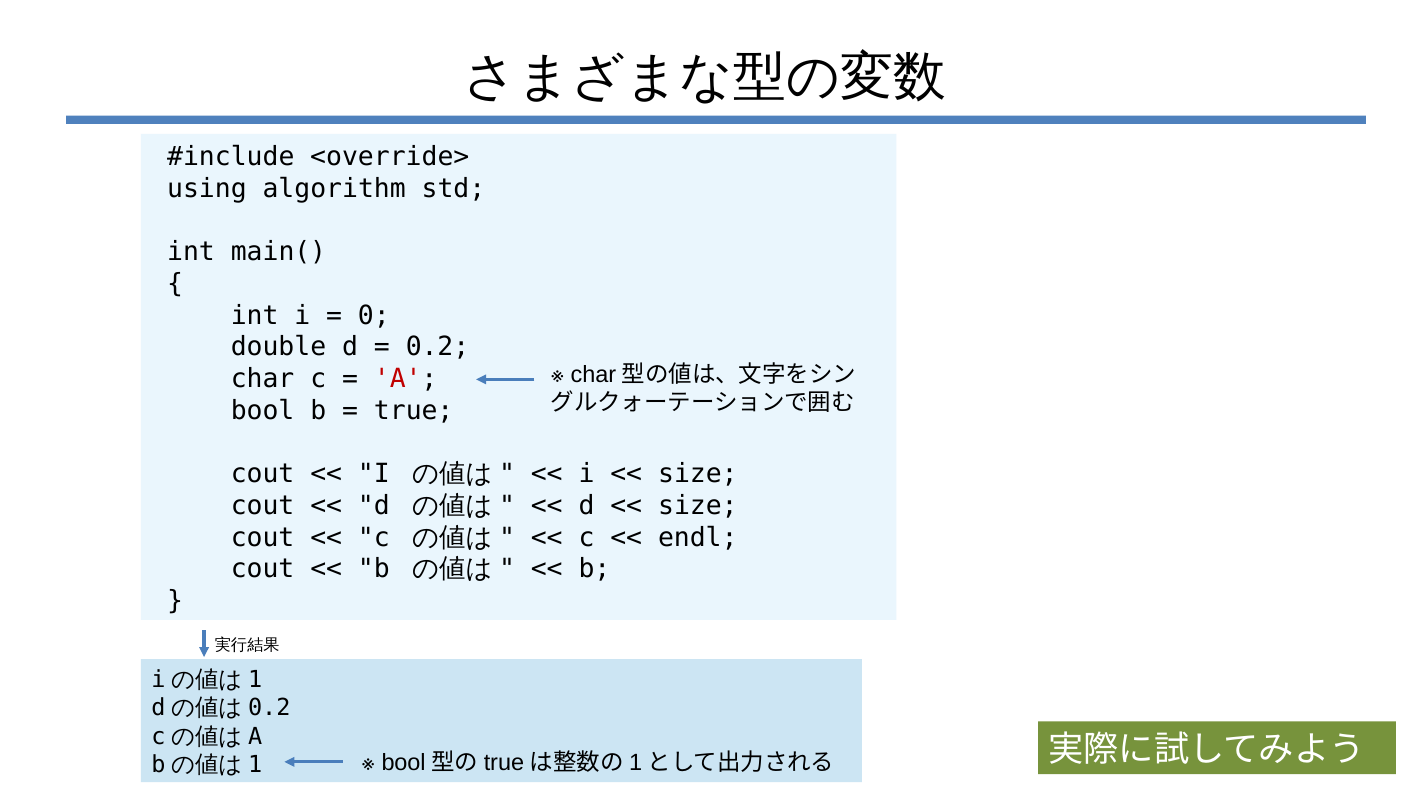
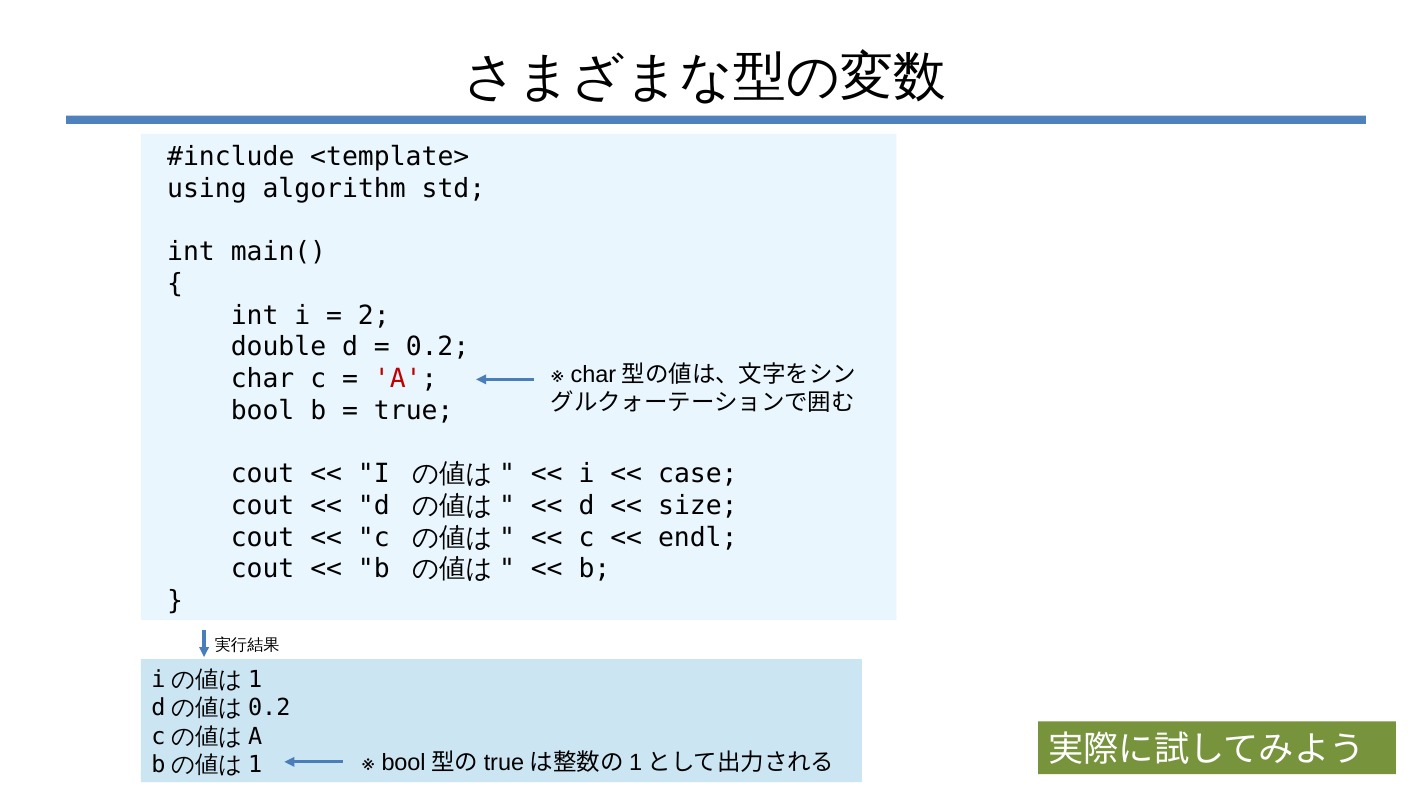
<override>: <override> -> <template> (390, 157)
0: 0 -> 2 (374, 315)
size: size -> case (698, 474)
